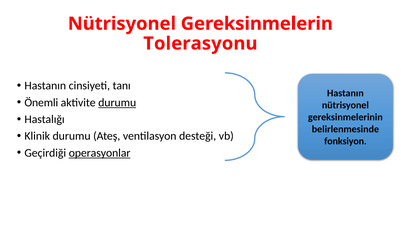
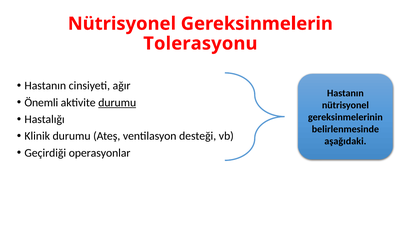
tanı: tanı -> ağır (122, 86)
fonksiyon: fonksiyon -> aşağıdaki (345, 142)
operasyonlar underline: present -> none (100, 153)
